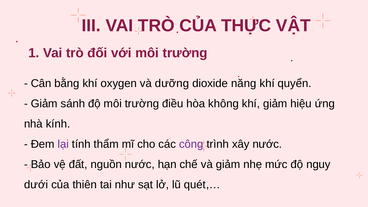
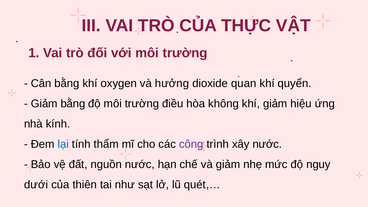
dưỡng: dưỡng -> hưởng (172, 83)
năng: năng -> quan (244, 83)
Giảm sánh: sánh -> bằng (73, 104)
lại colour: purple -> blue (63, 144)
